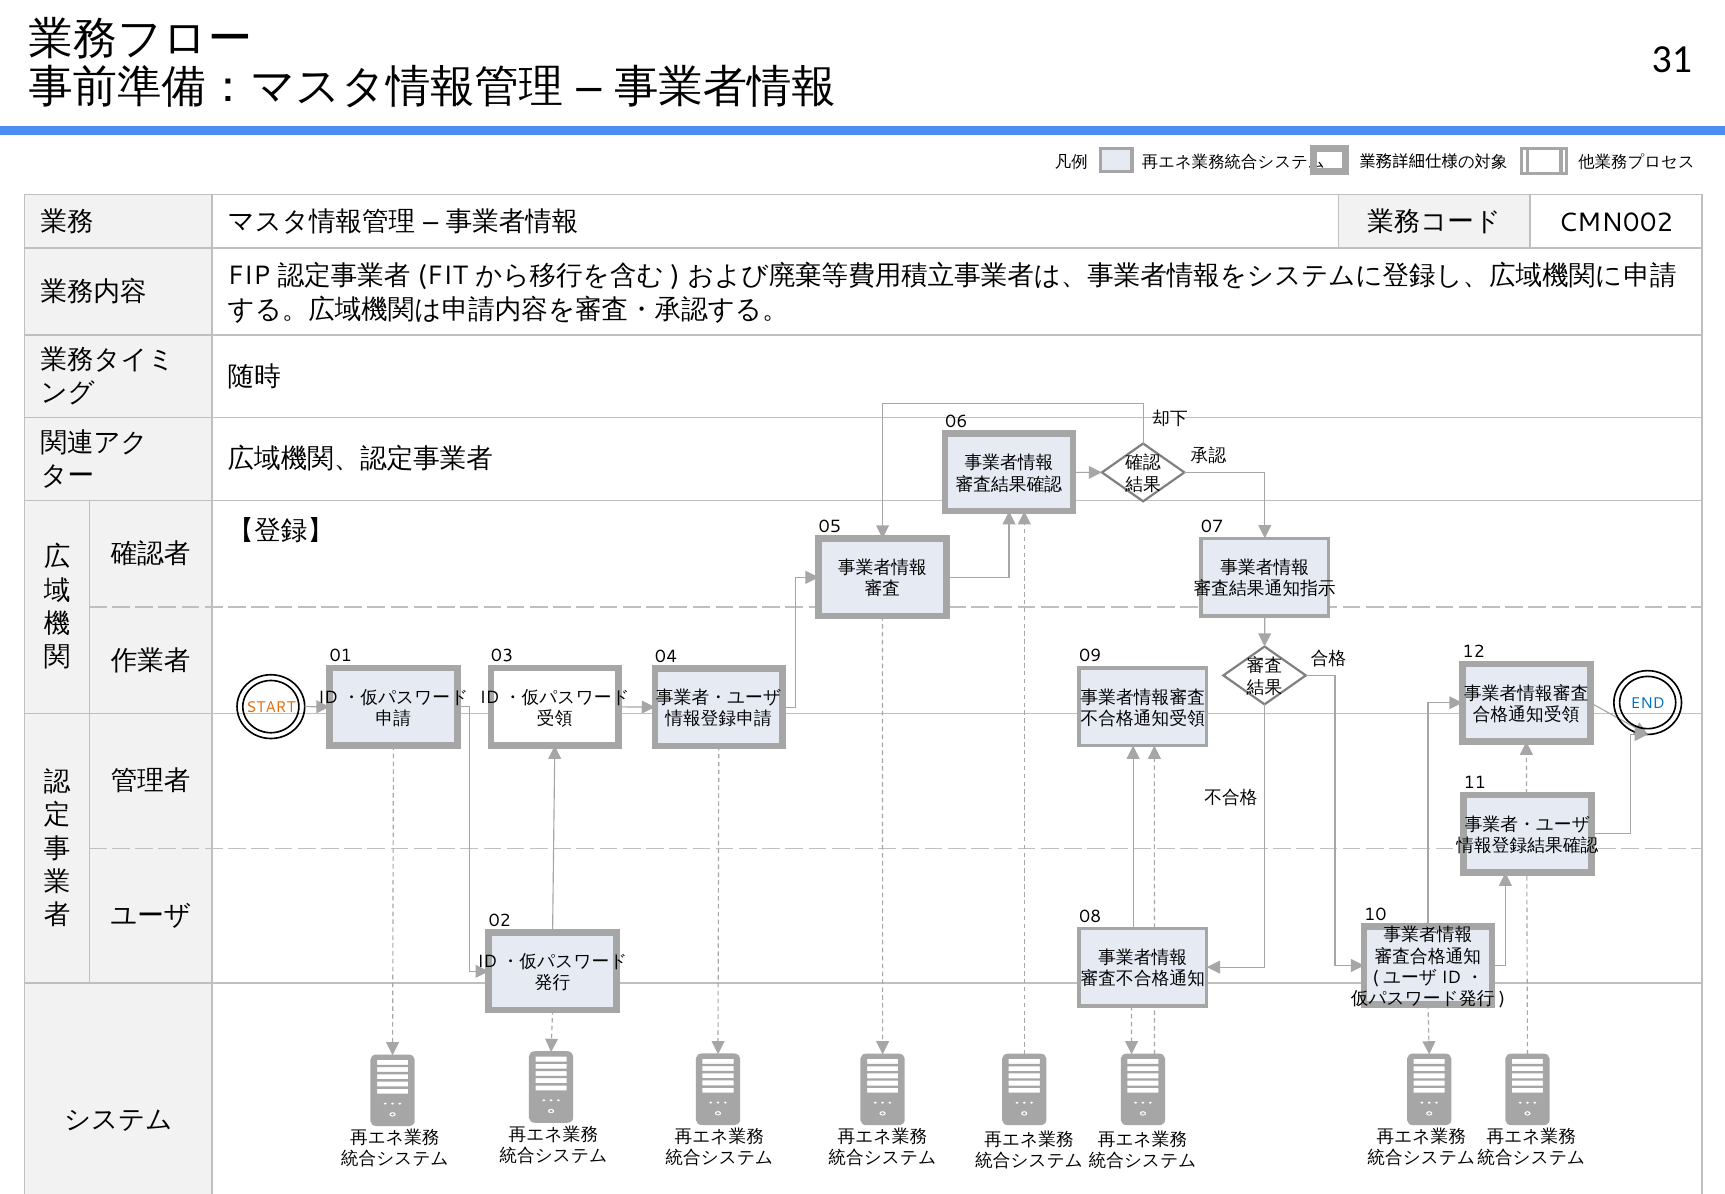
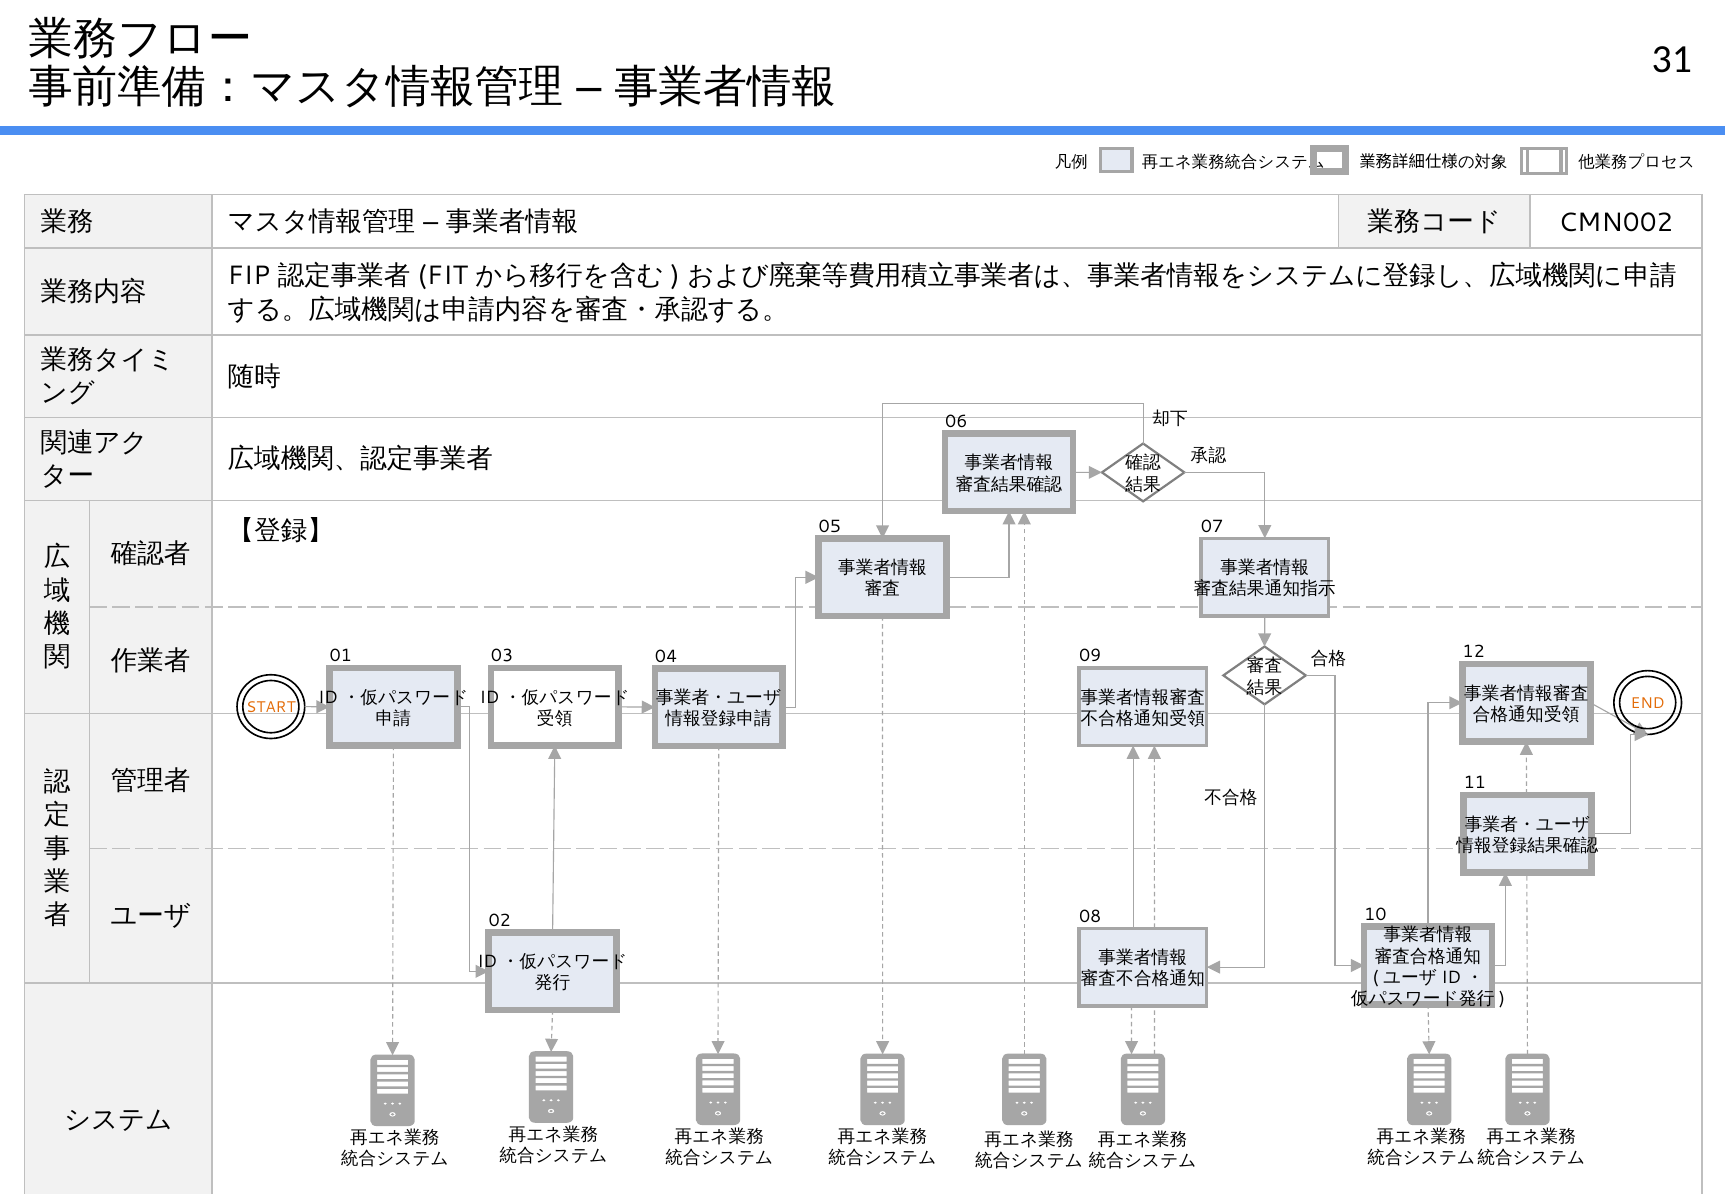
END colour: blue -> orange (1648, 704)
